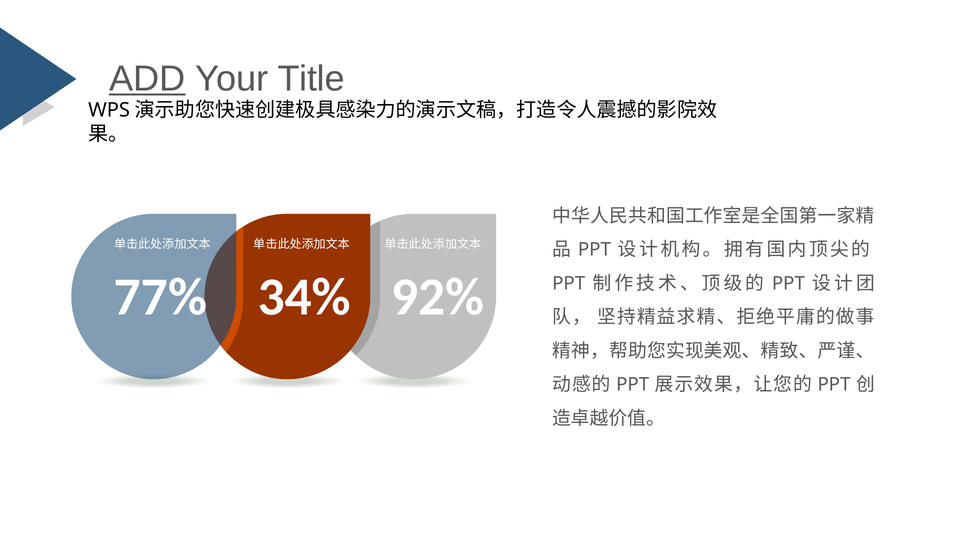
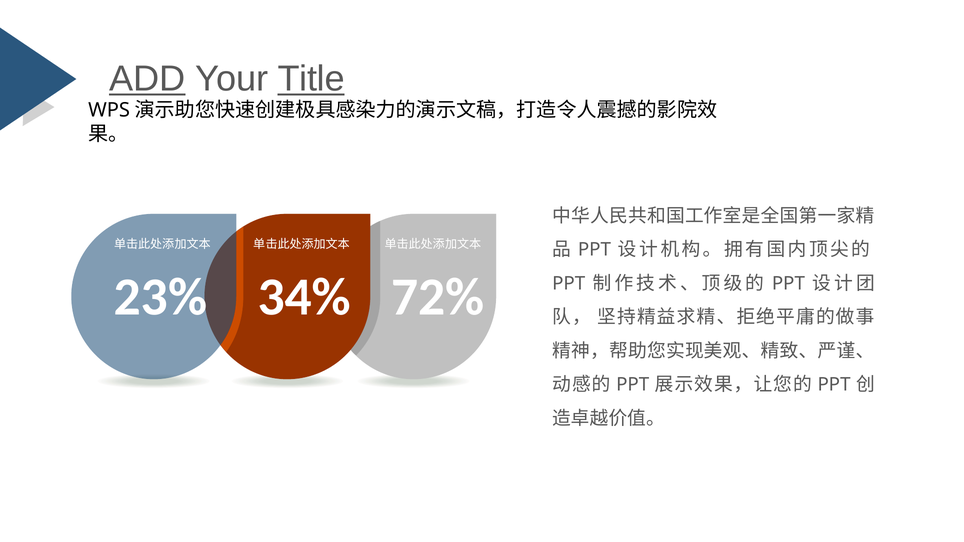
Title underline: none -> present (311, 79)
77%: 77% -> 23% (161, 297)
92%: 92% -> 72% (438, 297)
